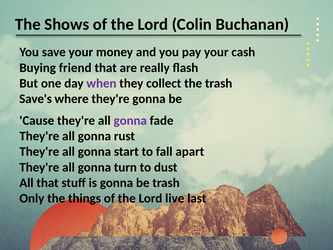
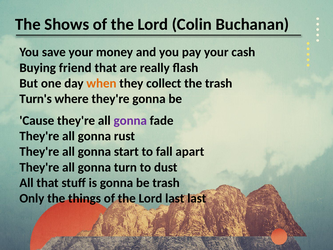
when colour: purple -> orange (101, 83)
Save's: Save's -> Turn's (36, 99)
Lord live: live -> last (175, 198)
